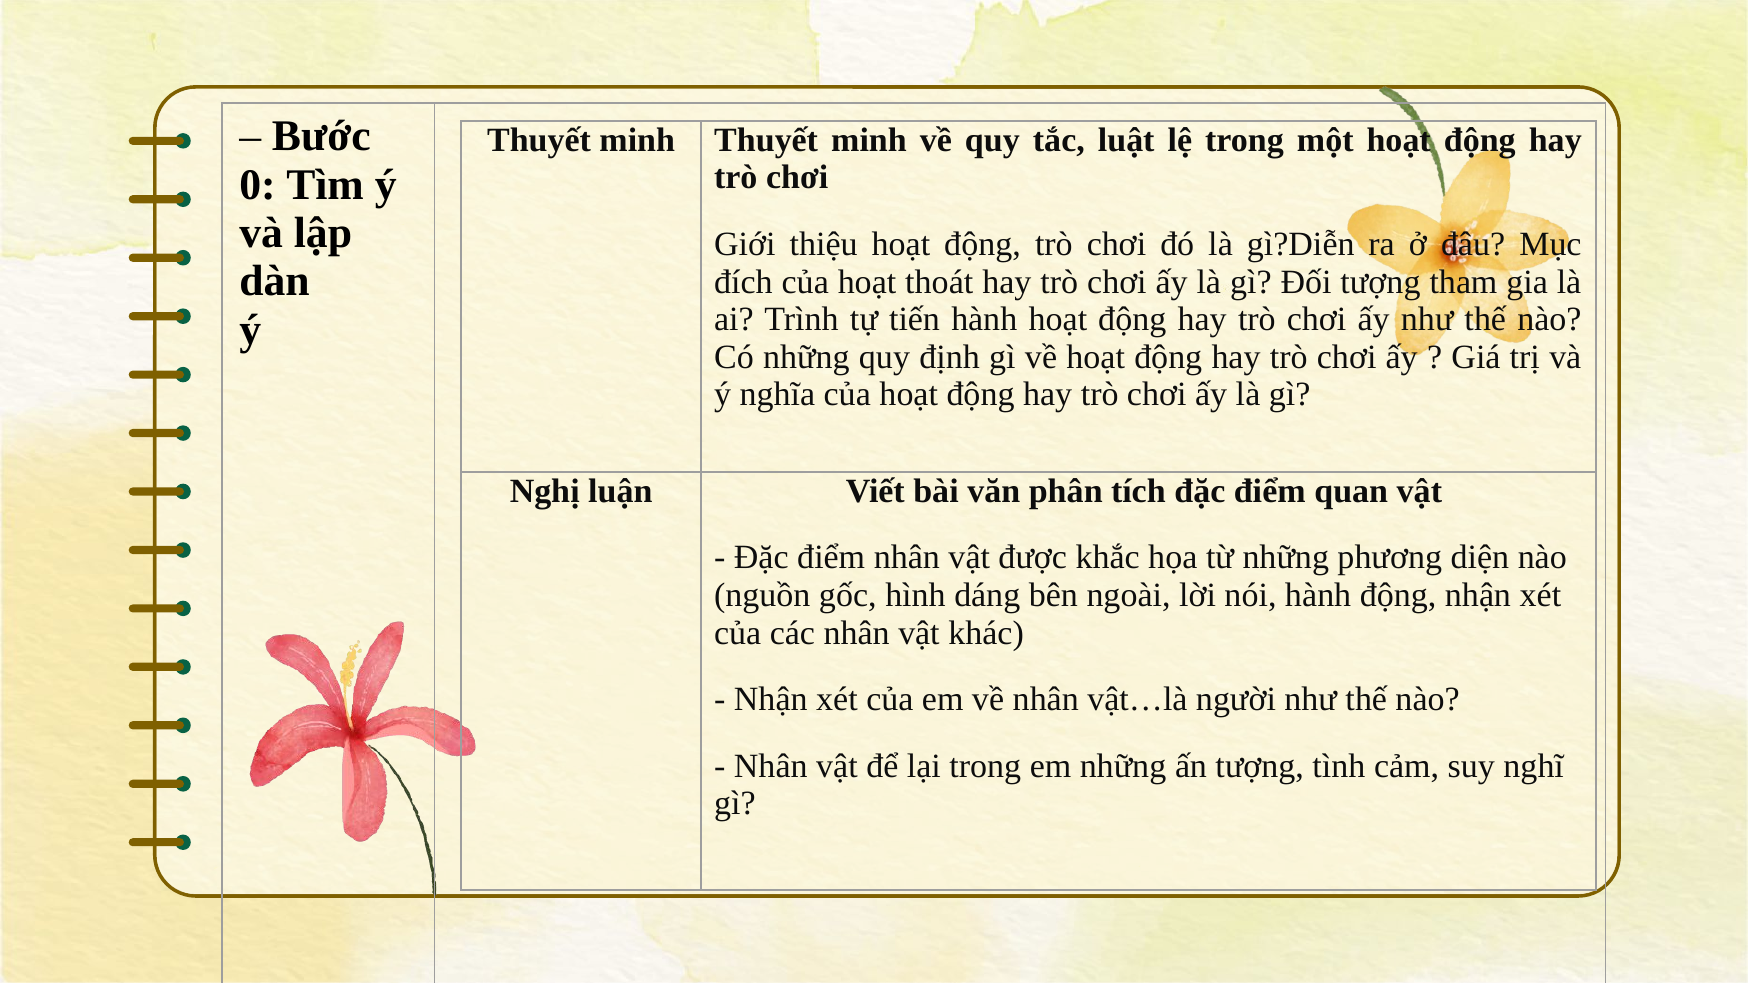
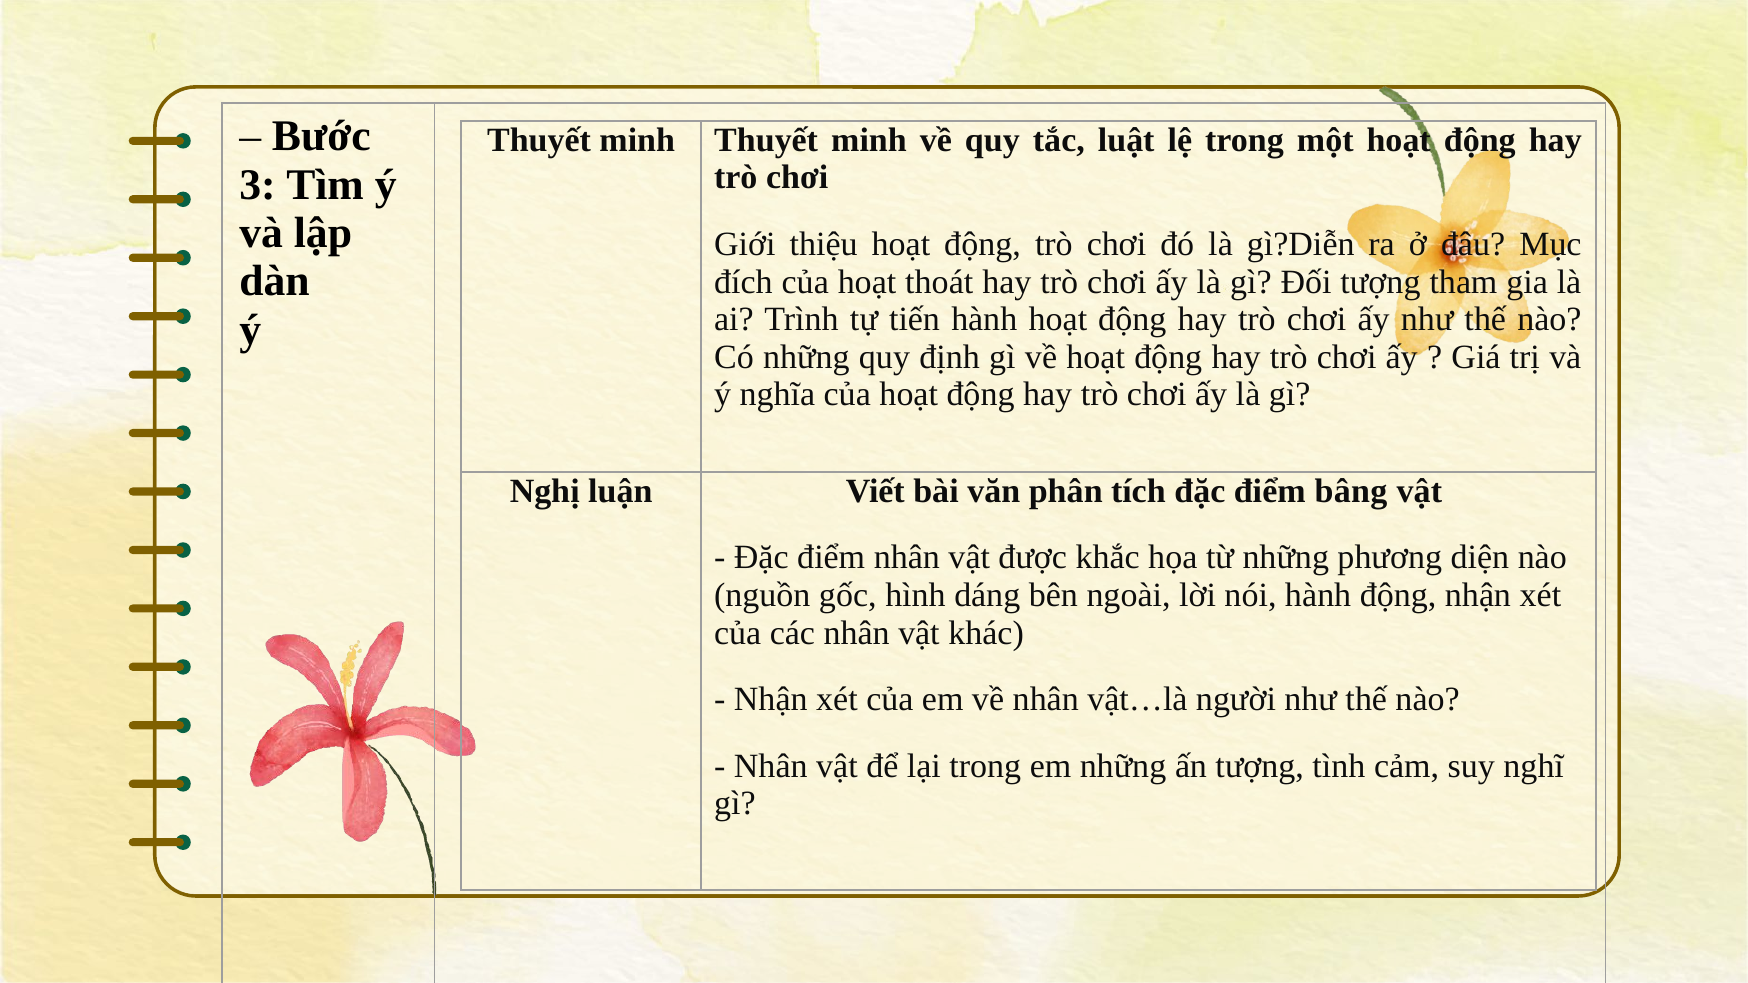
0: 0 -> 3 (258, 185)
quan: quan -> bâng (1351, 491)
